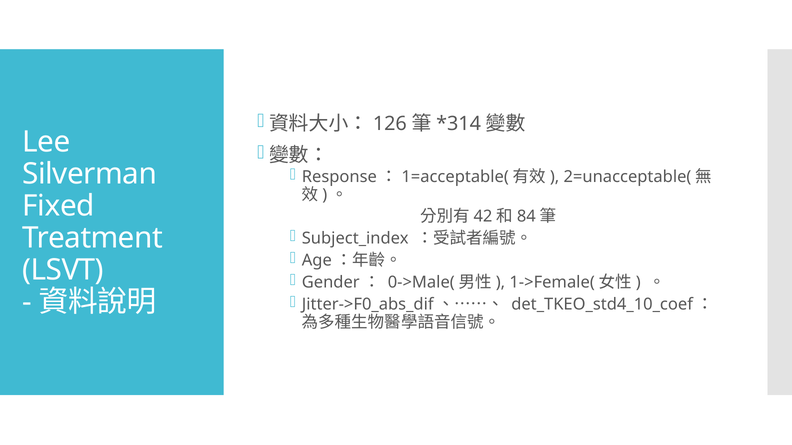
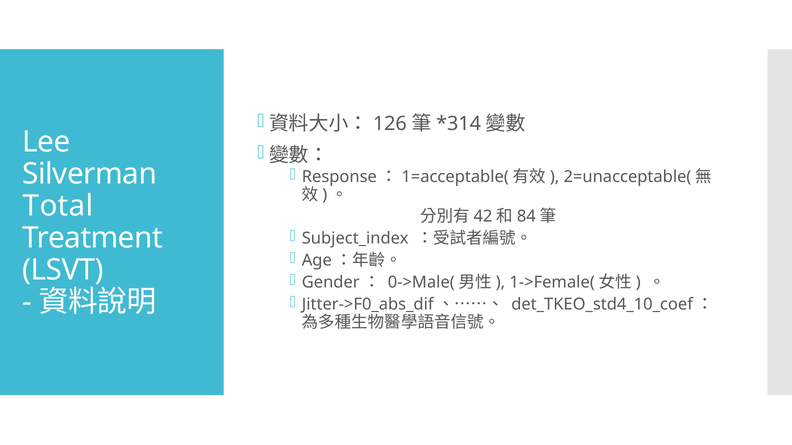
Fixed: Fixed -> Total (58, 206)
